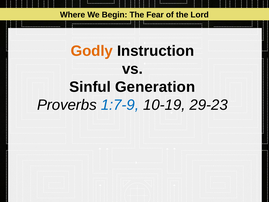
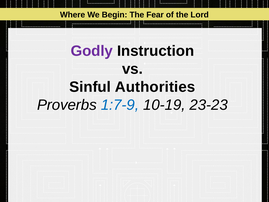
Godly colour: orange -> purple (92, 51)
Generation: Generation -> Authorities (155, 87)
29-23: 29-23 -> 23-23 (209, 105)
